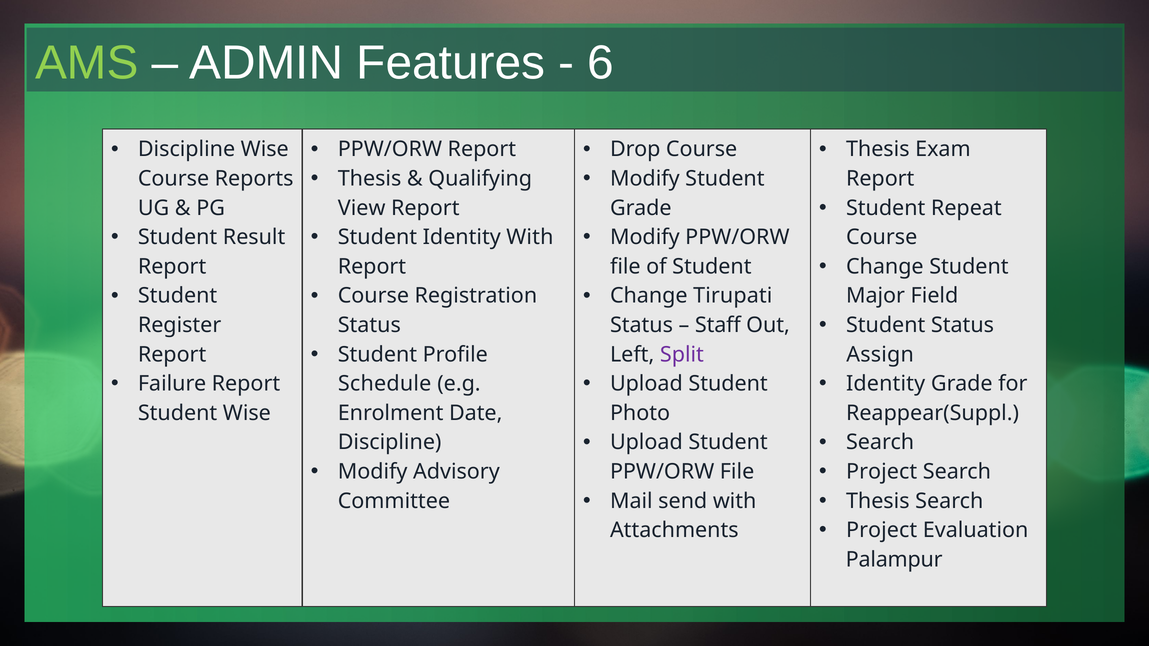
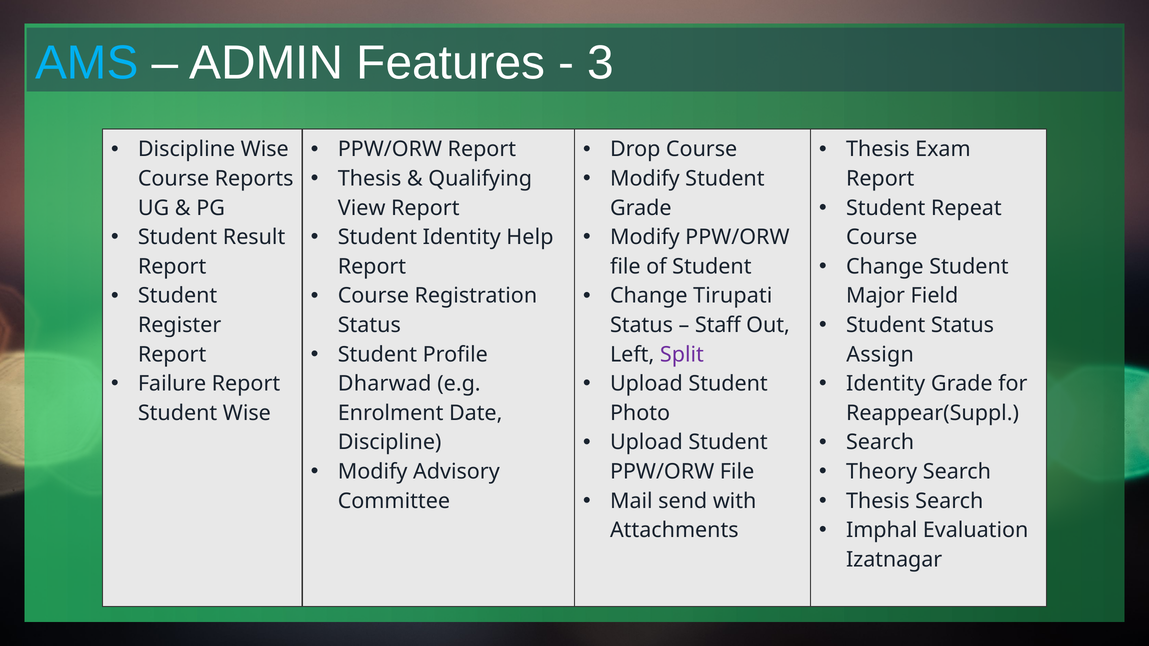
AMS colour: light green -> light blue (87, 63)
6: 6 -> 3 (601, 63)
Identity With: With -> Help (530, 237)
Schedule: Schedule -> Dharwad (385, 384)
Project: Project -> Theory (882, 472)
Project: Project -> Imphal (882, 530)
Palampur: Palampur -> Izatnagar (894, 560)
